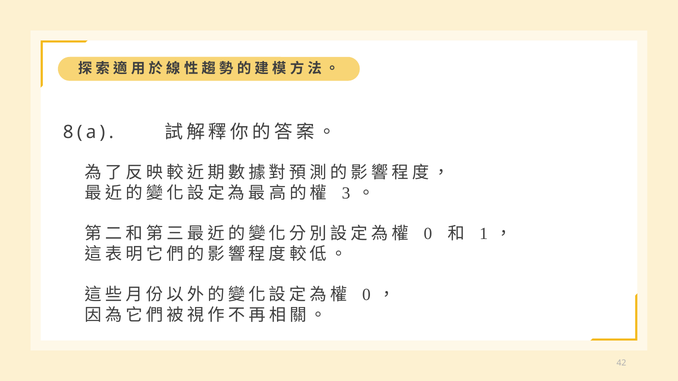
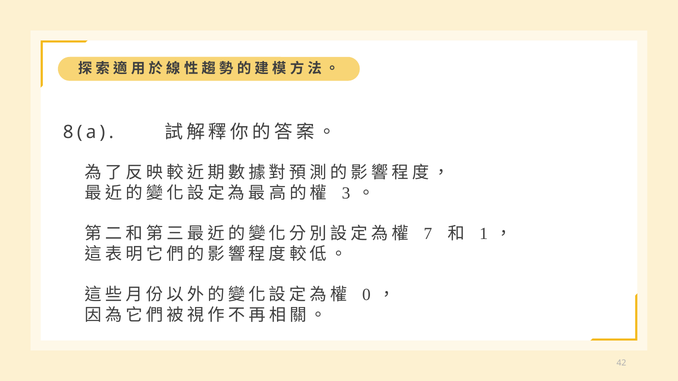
0: 0 -> 7 (428, 234)
